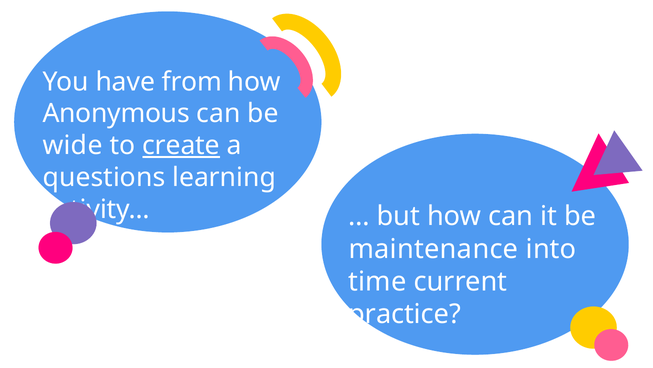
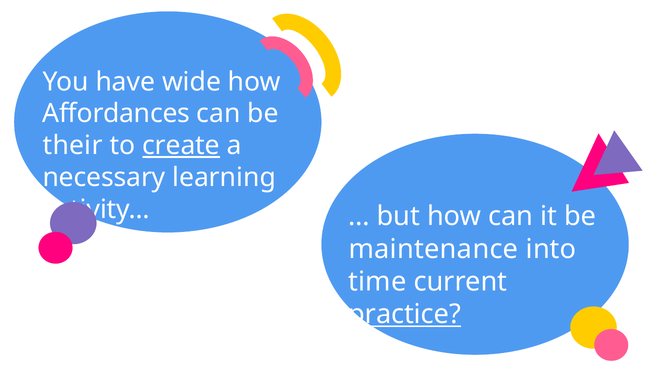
from: from -> wide (192, 82)
Anonymous: Anonymous -> Affordances (116, 114)
wide: wide -> their (73, 145)
questions: questions -> necessary (104, 177)
practice underline: none -> present (405, 314)
